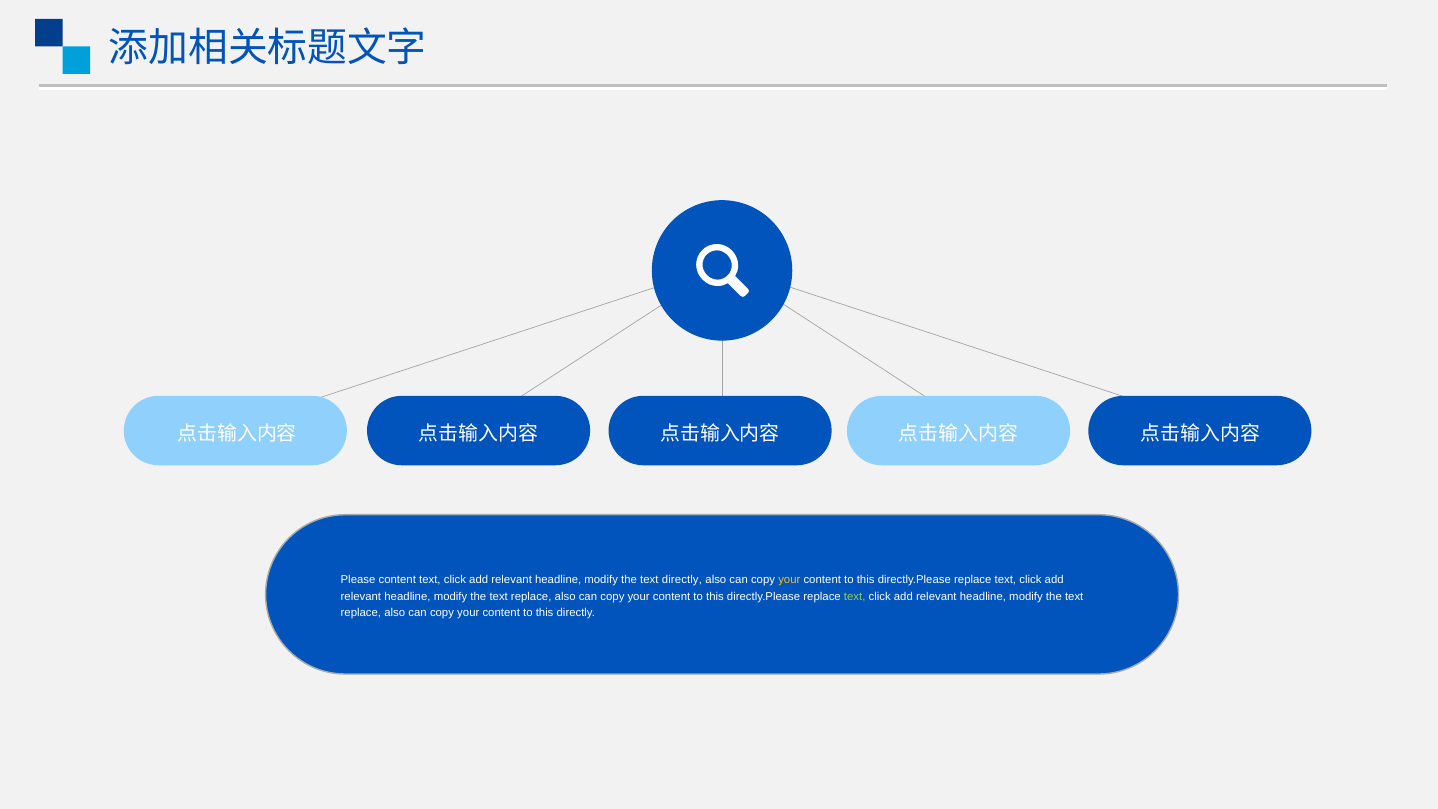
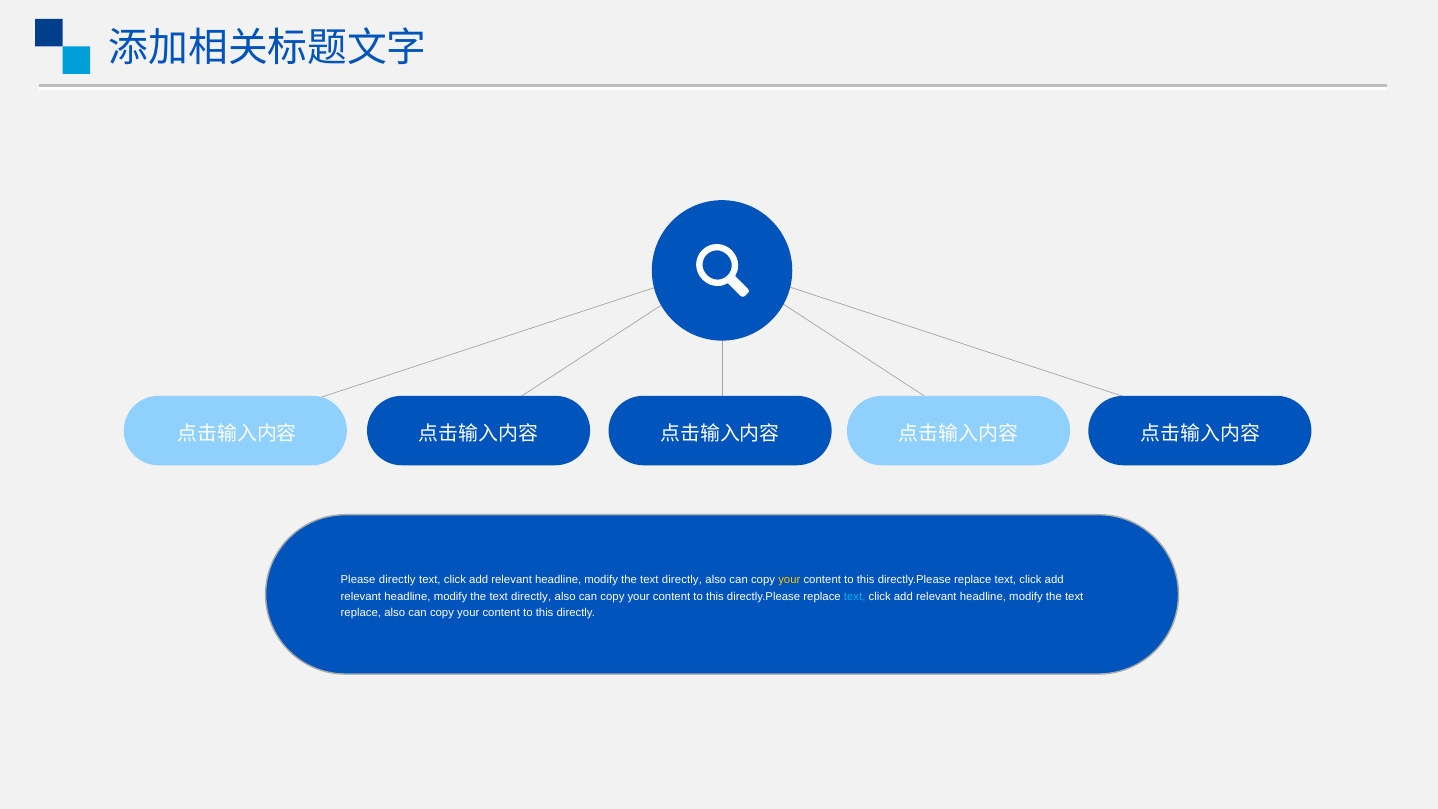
Please content: content -> directly (397, 580)
replace: replace -> directly (531, 596)
text colour: light green -> light blue (855, 596)
